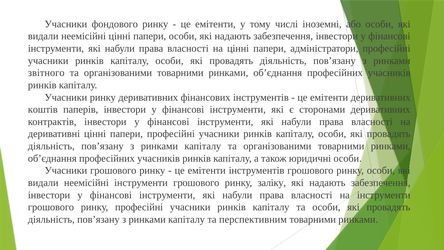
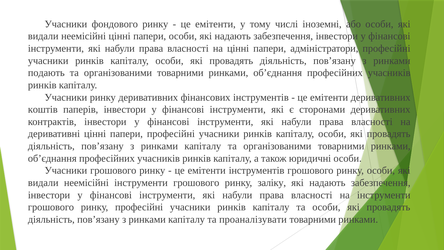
звітного: звітного -> подають (46, 73)
перспективним: перспективним -> проаналізувати (253, 219)
